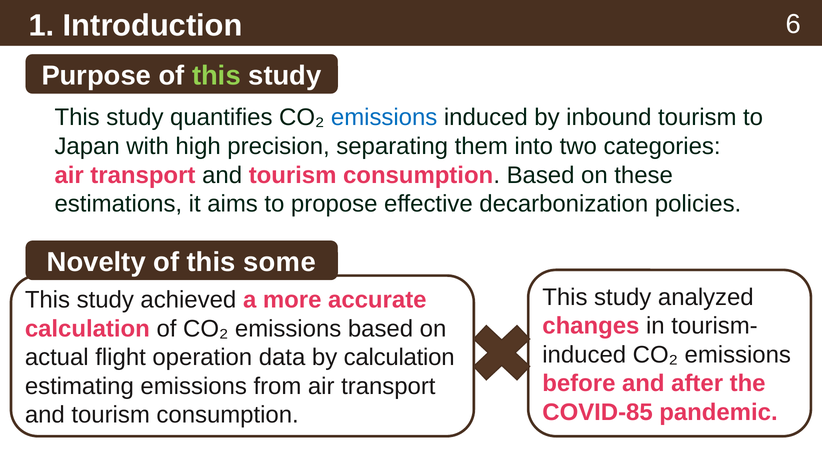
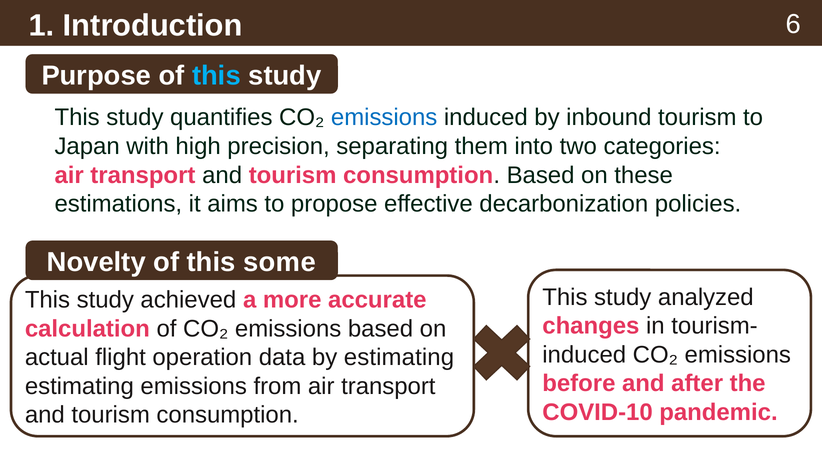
this colour: light green -> light blue (216, 76)
by calculation: calculation -> estimating (399, 358)
COVID-85: COVID-85 -> COVID-10 (598, 413)
